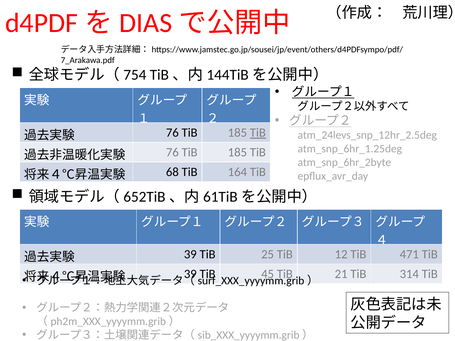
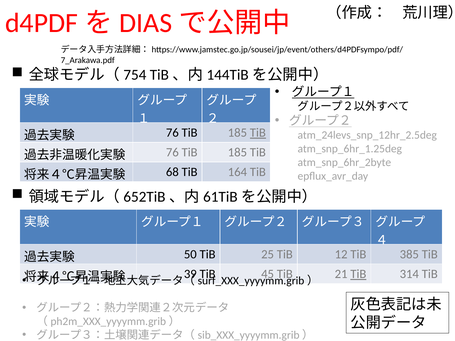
39: 39 -> 50 (190, 254)
471: 471 -> 385 (409, 254)
TiB underline: none -> present (358, 274)
